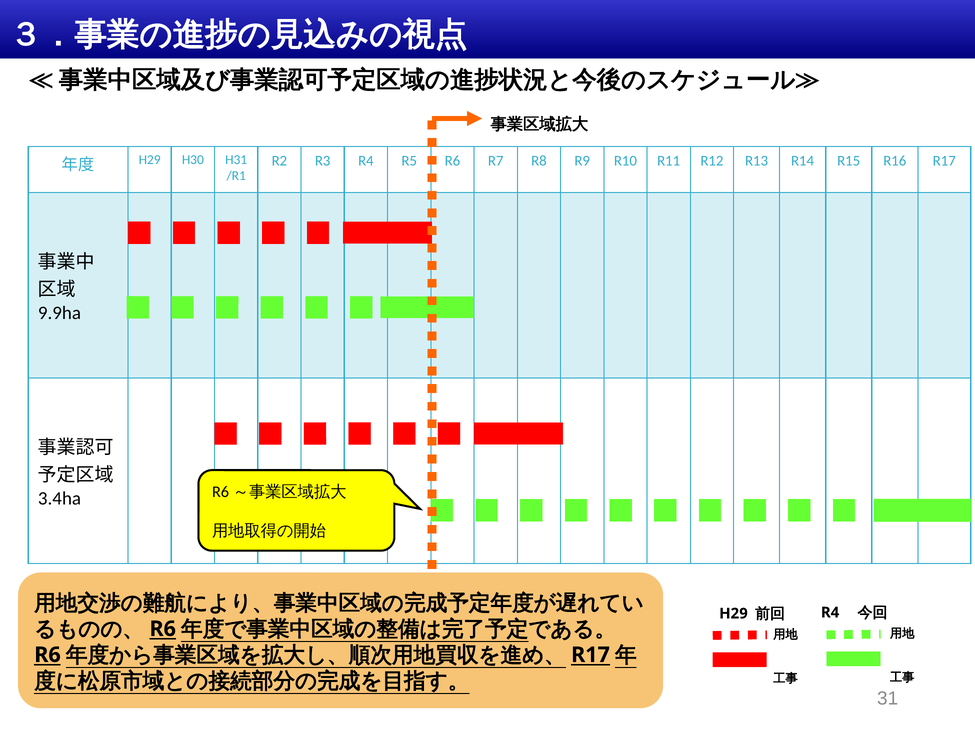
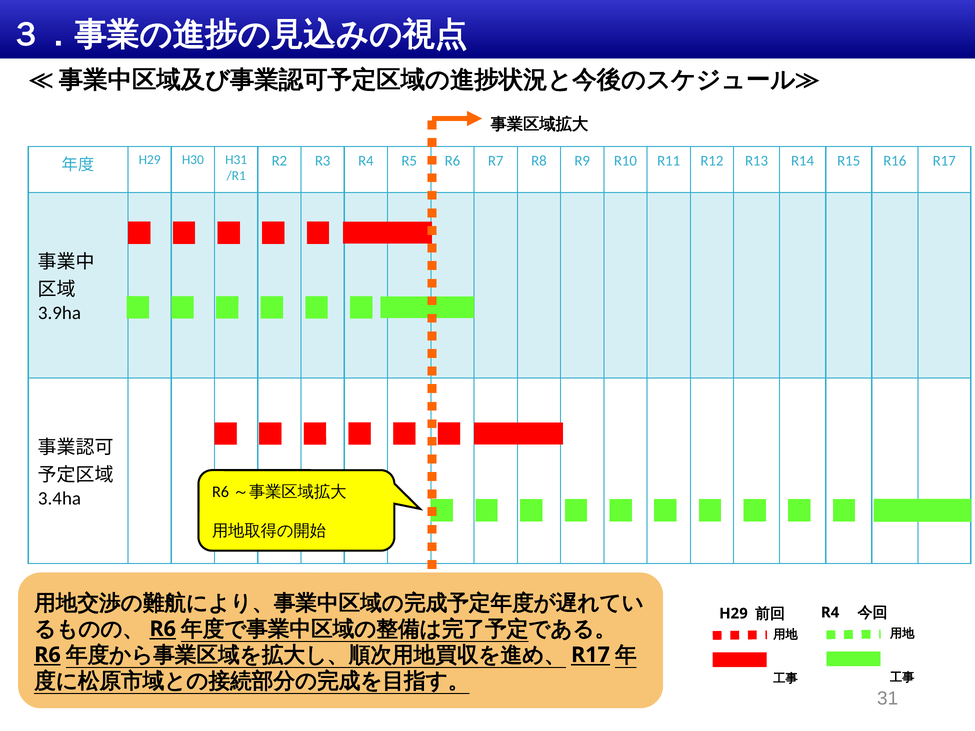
9.9ha: 9.9ha -> 3.9ha (59, 313)
